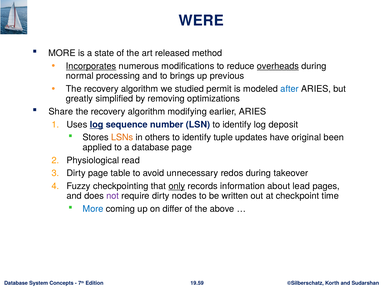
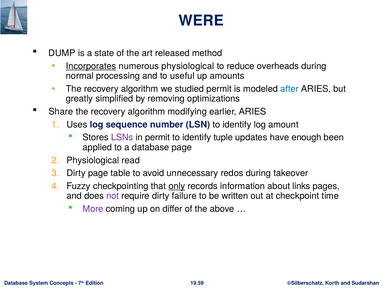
MORE: MORE -> DUMP (62, 53)
numerous modifications: modifications -> physiological (188, 66)
overheads underline: present -> none (278, 66)
brings: brings -> useful (182, 76)
previous: previous -> amounts (227, 76)
log underline: present -> none (97, 124)
deposit: deposit -> amount (283, 124)
LSNs colour: orange -> purple (122, 137)
in others: others -> permit (158, 137)
original: original -> enough (306, 137)
lead: lead -> links (301, 186)
nodes: nodes -> failure (184, 195)
More colour: blue -> purple (93, 208)
